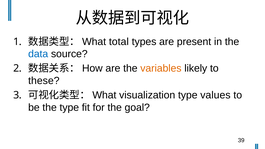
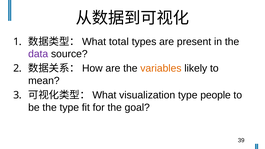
data colour: blue -> purple (38, 54)
these: these -> mean (44, 81)
values: values -> people (216, 95)
